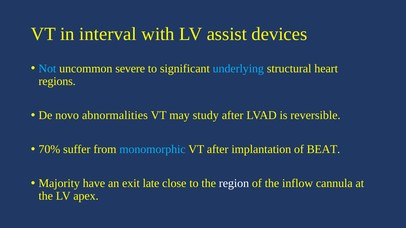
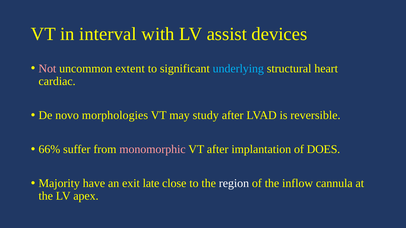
Not colour: light blue -> pink (47, 69)
severe: severe -> extent (130, 69)
regions: regions -> cardiac (57, 81)
abnormalities: abnormalities -> morphologies (115, 115)
70%: 70% -> 66% (49, 150)
monomorphic colour: light blue -> pink (152, 150)
BEAT: BEAT -> DOES (323, 150)
